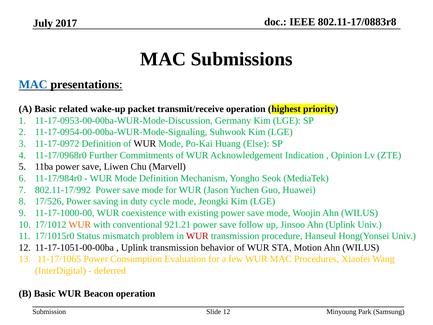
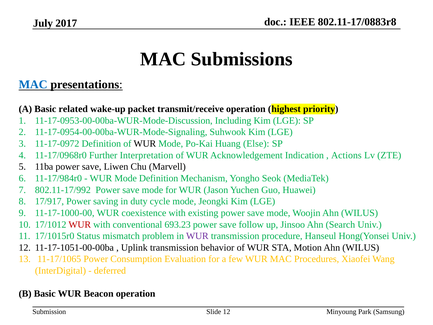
Germany: Germany -> Including (233, 120)
Commitments: Commitments -> Interpretation (147, 155)
Opinion: Opinion -> Actions (346, 155)
17/526: 17/526 -> 17/917 (49, 201)
WUR colour: orange -> red (80, 224)
921.21: 921.21 -> 693.23 (178, 224)
Ahn Uplink: Uplink -> Search (340, 224)
WUR colour: red -> purple (197, 236)
